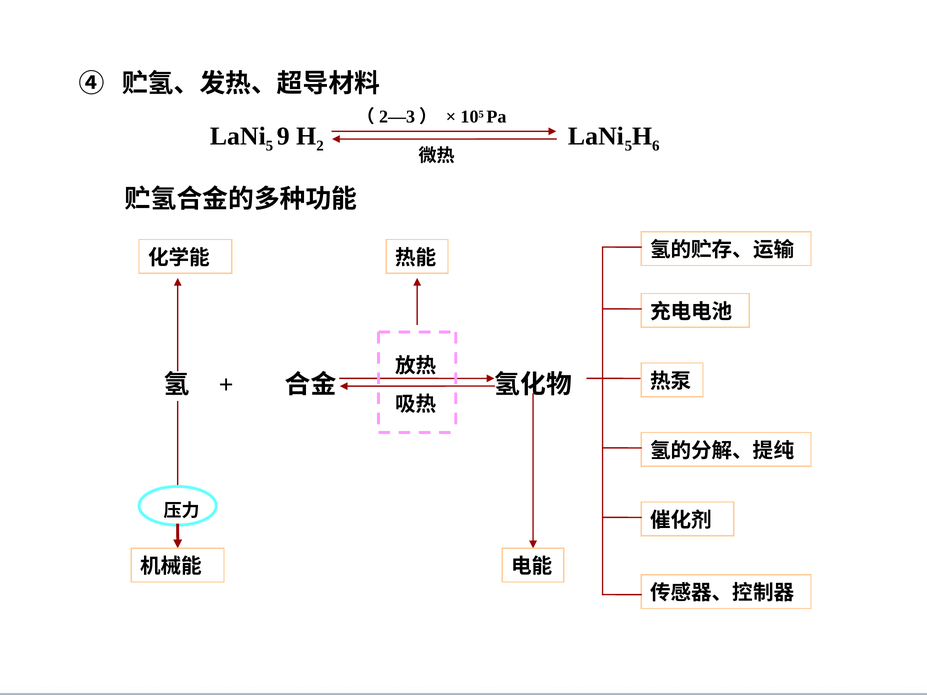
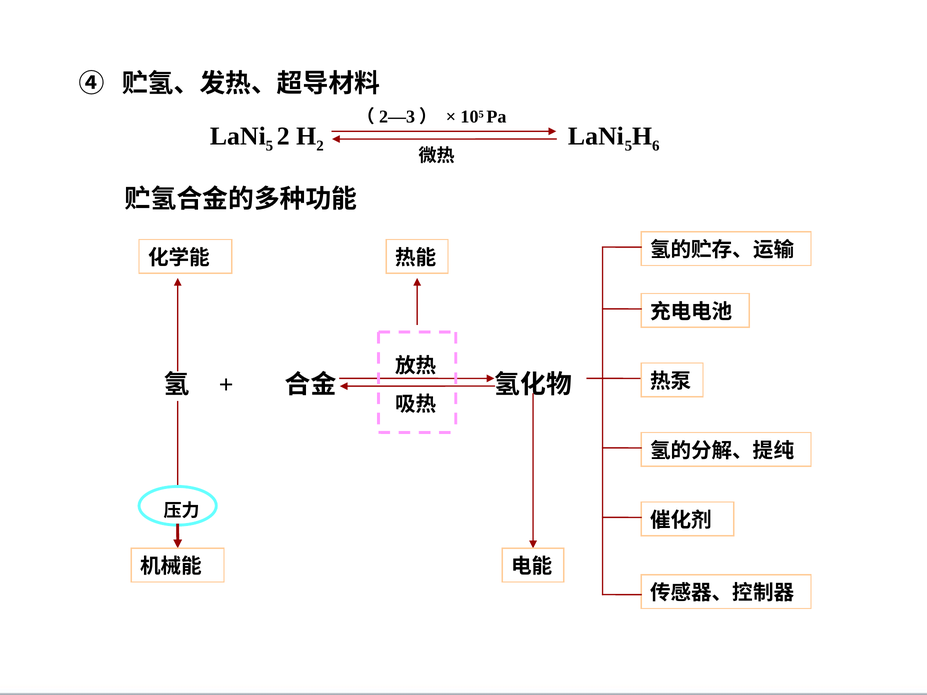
9: 9 -> 2 (283, 136)
